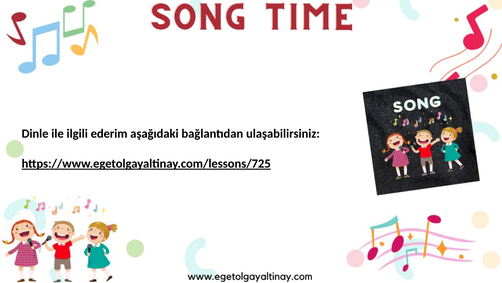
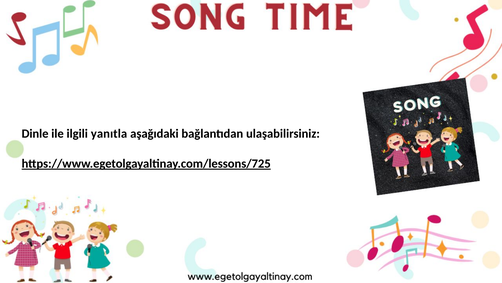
ederim: ederim -> yanıtla (109, 133)
